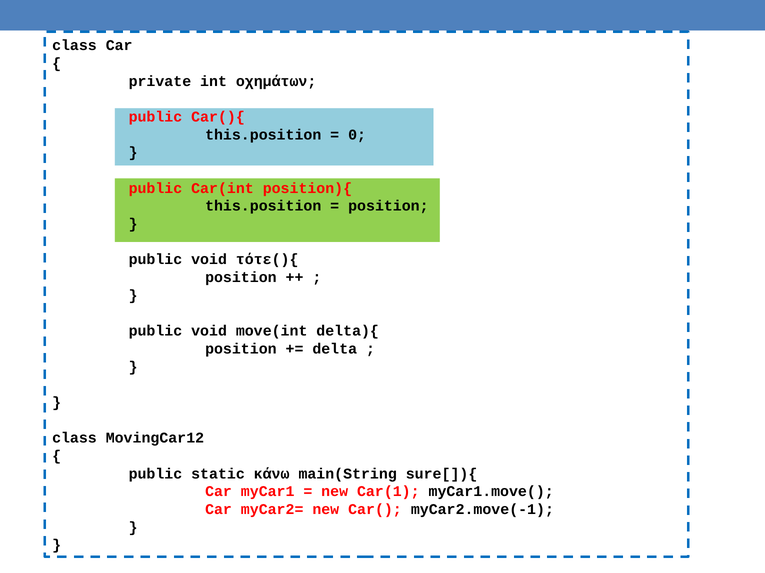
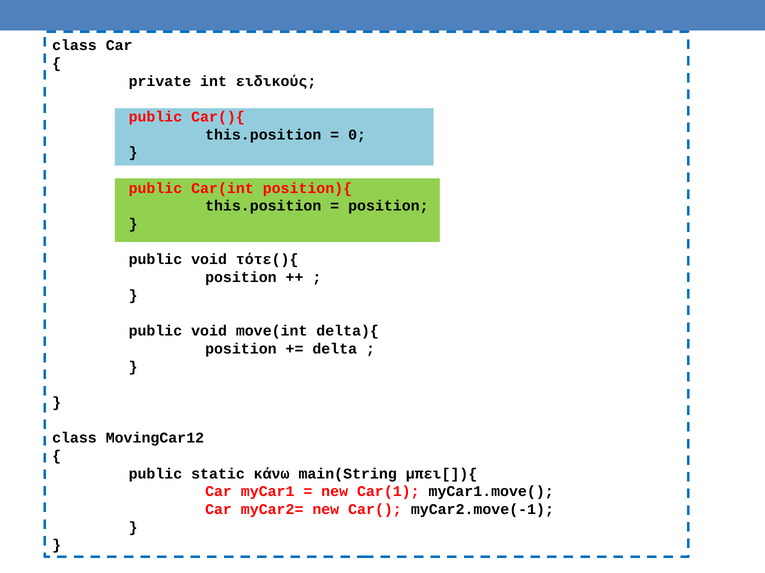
οχημάτων: οχημάτων -> ειδικούς (276, 81)
sure[]){: sure[]){ -> μπει[]){ (442, 474)
